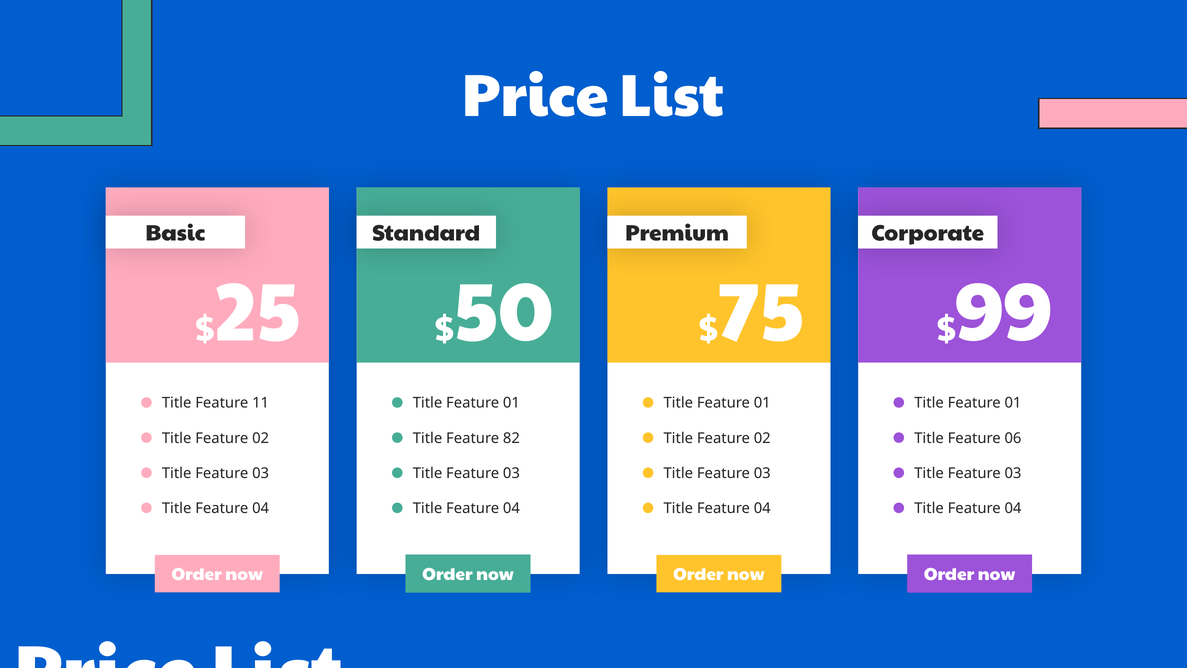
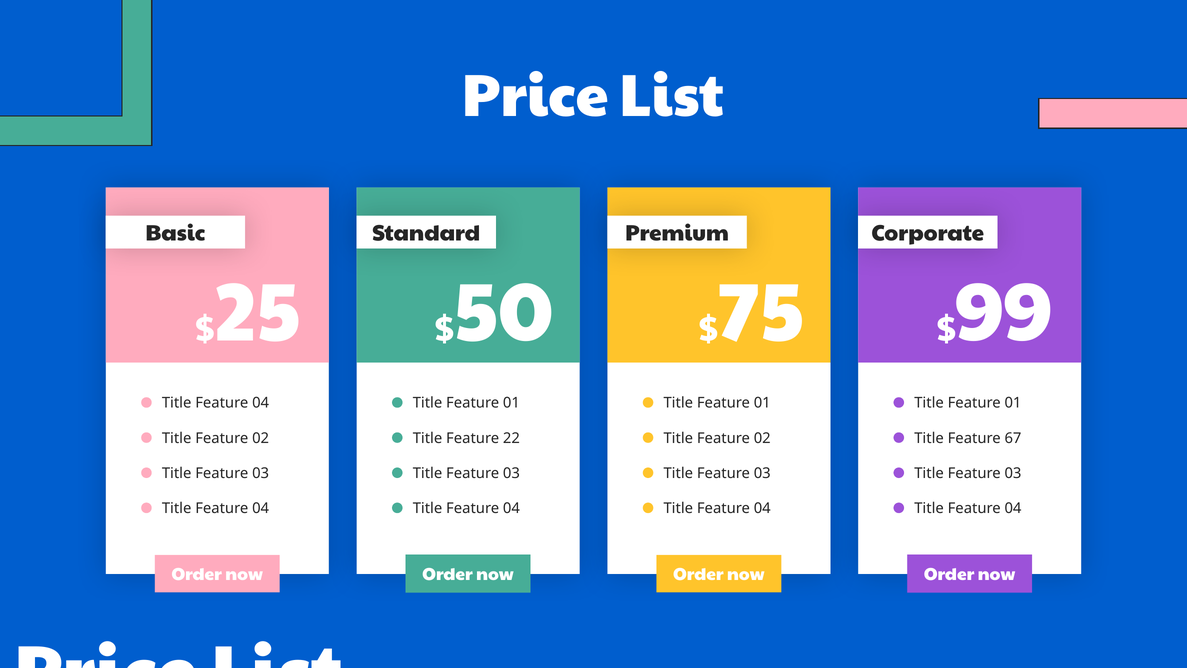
11: 11 -> 04 (261, 403)
82: 82 -> 22 (511, 438)
06: 06 -> 67 (1013, 438)
